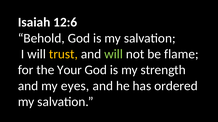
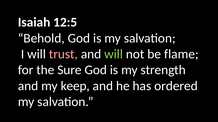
12:6: 12:6 -> 12:5 (65, 22)
trust colour: yellow -> pink (63, 54)
Your: Your -> Sure (69, 70)
eyes: eyes -> keep (75, 86)
